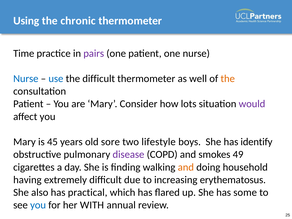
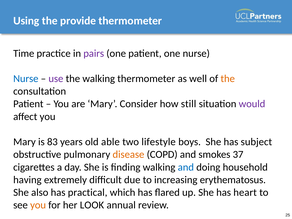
chronic: chronic -> provide (78, 21)
use colour: blue -> purple (56, 79)
the difficult: difficult -> walking (99, 79)
lots: lots -> still (189, 104)
45: 45 -> 83 (52, 142)
sore: sore -> able (110, 142)
identify: identify -> subject (256, 142)
disease colour: purple -> orange (128, 154)
49: 49 -> 37 (238, 154)
and colour: orange -> blue (186, 167)
some: some -> heart (245, 192)
you colour: blue -> orange (38, 205)
WITH: WITH -> LOOK (92, 205)
